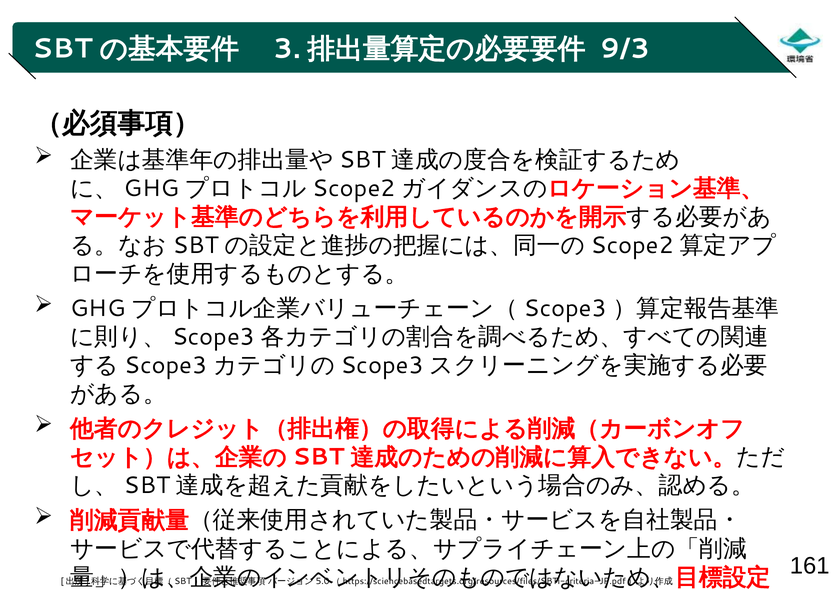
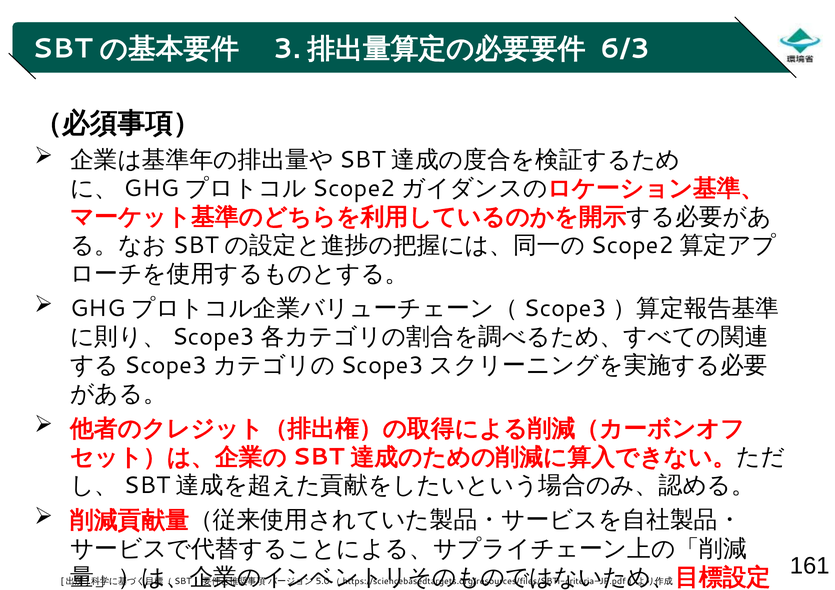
9/3: 9/3 -> 6/3 (625, 49)
